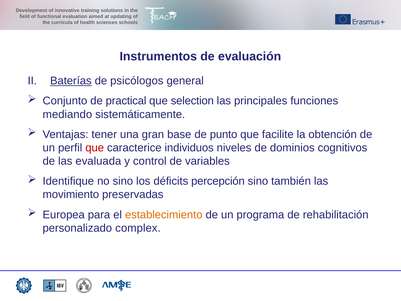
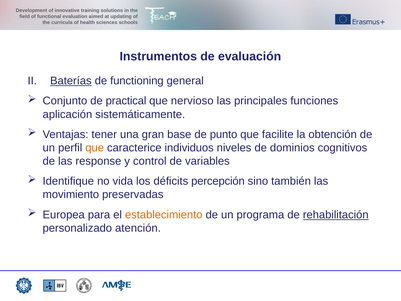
psicólogos: psicólogos -> functioning (137, 81)
selection: selection -> nervioso (192, 101)
mediando: mediando -> aplicación (67, 114)
que colour: red -> orange (95, 148)
evaluada: evaluada -> response (98, 161)
no sino: sino -> vida (123, 181)
rehabilitación underline: none -> present (336, 215)
complex: complex -> atención (138, 228)
